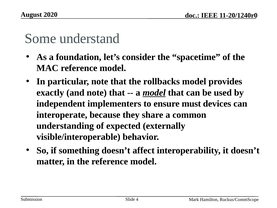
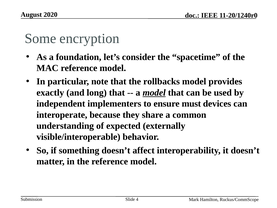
understand: understand -> encryption (90, 38)
and note: note -> long (97, 92)
